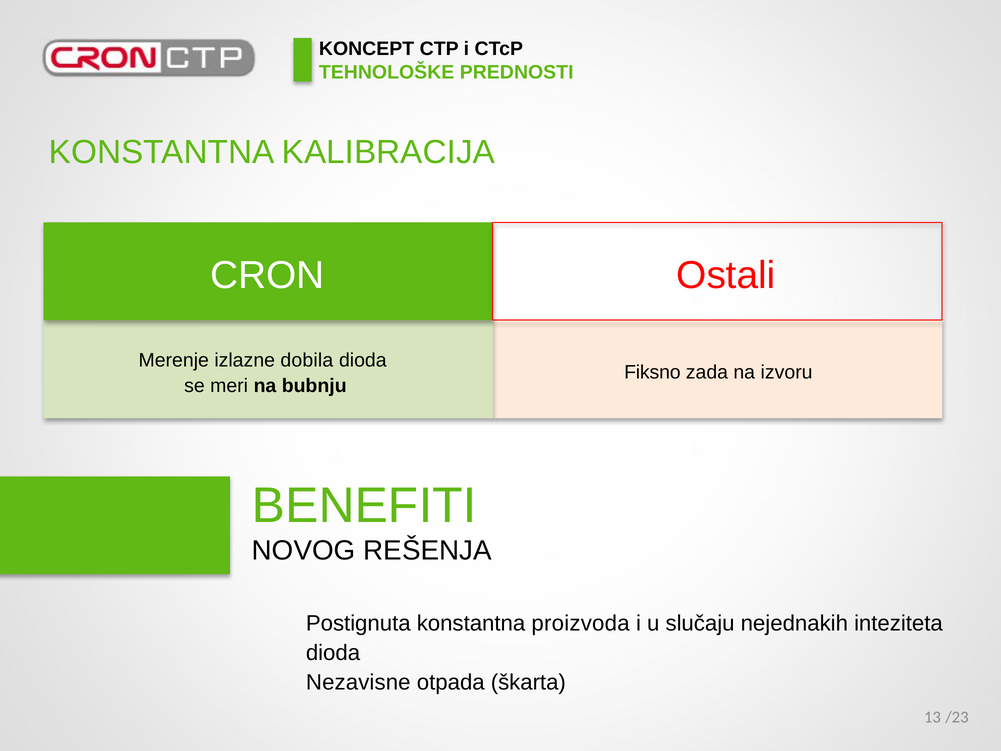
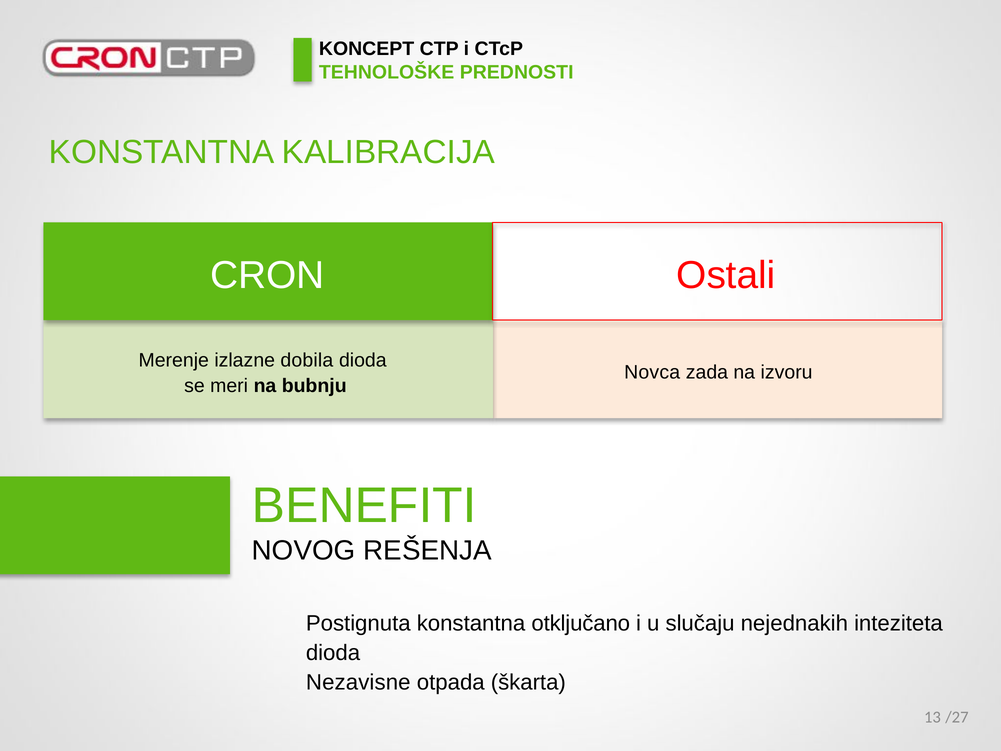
Fiksno: Fiksno -> Novca (652, 372)
proizvoda: proizvoda -> otključano (581, 623)
/23: /23 -> /27 (957, 717)
